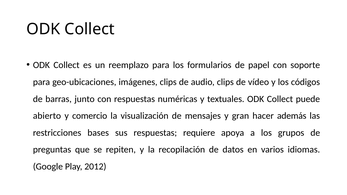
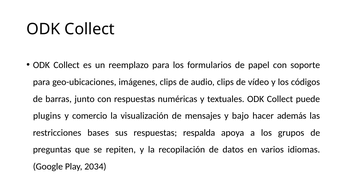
abierto: abierto -> plugins (47, 116)
gran: gran -> bajo (240, 116)
requiere: requiere -> respalda (199, 133)
2012: 2012 -> 2034 (95, 167)
